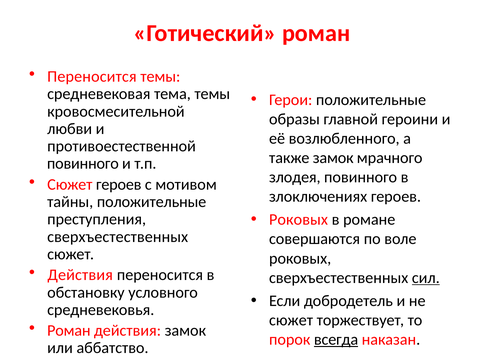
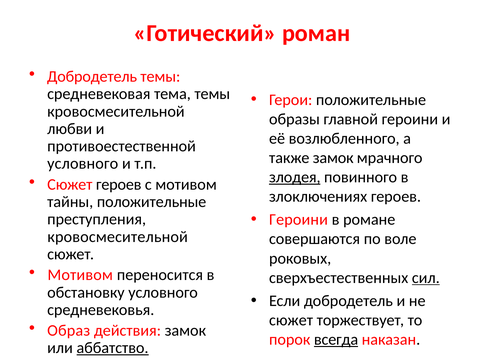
Переносится: Переносится -> Добродетель (92, 77)
повинного: повинного -> условного (83, 164)
злодея underline: none -> present (295, 177)
Роковых: Роковых -> Героини (298, 220)
сверхъестественных: сверхъестественных -> кровосмесительной (118, 237)
Действия: Действия -> Мотивом (80, 275)
Роман: Роман -> Образ (69, 331)
аббатство underline: none -> present (113, 348)
